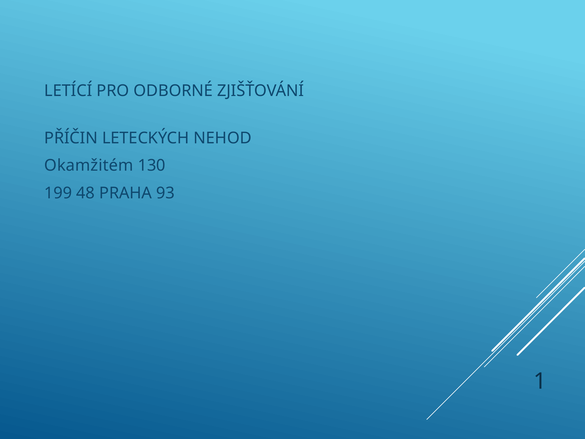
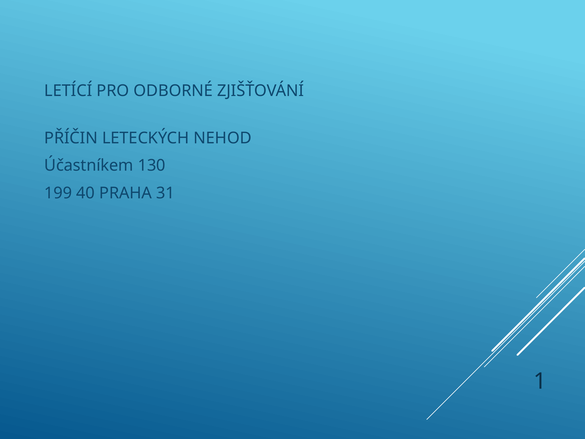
Okamžitém: Okamžitém -> Účastníkem (89, 166)
48: 48 -> 40 (86, 193)
93: 93 -> 31 (165, 193)
